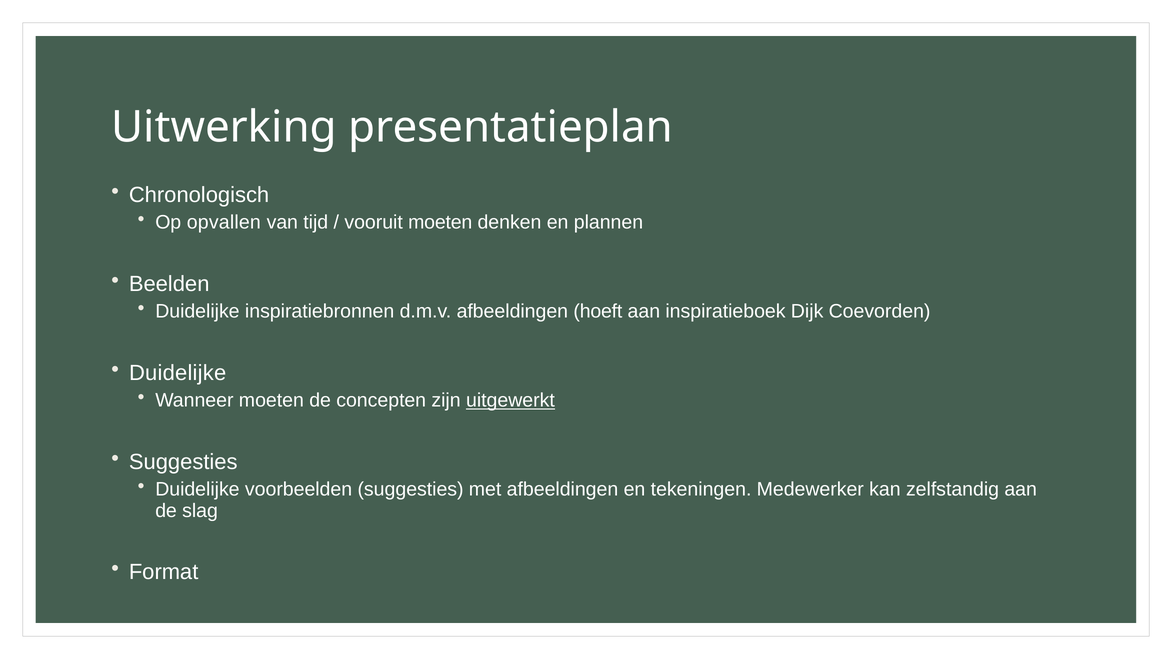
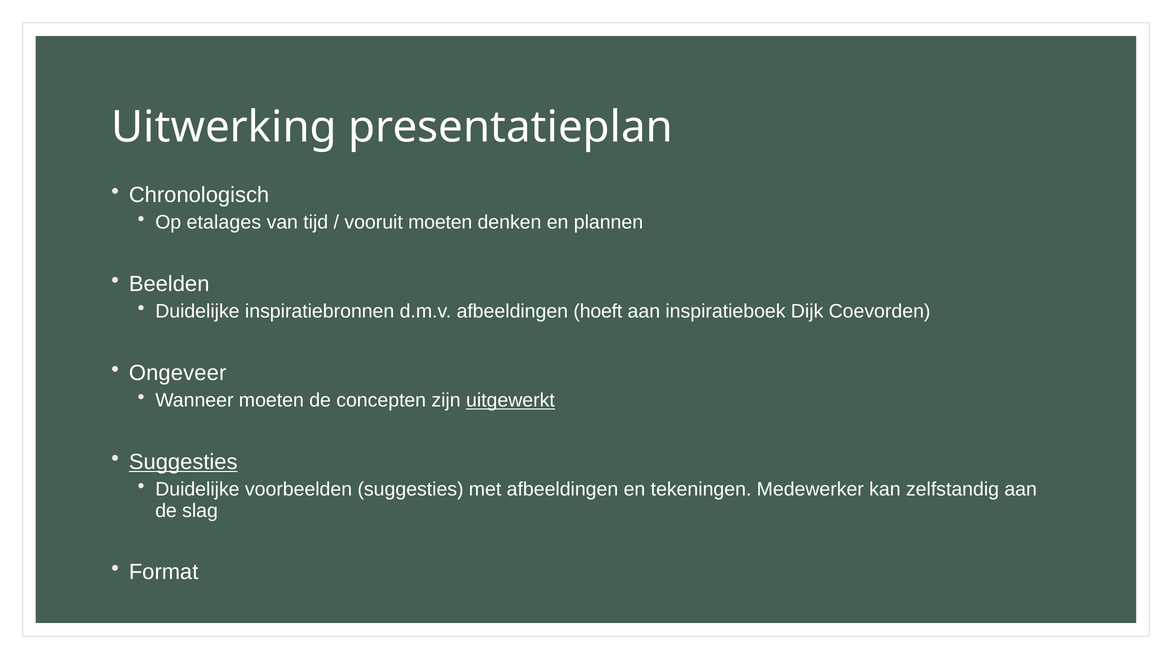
opvallen: opvallen -> etalages (224, 222)
Duidelijke: Duidelijke -> Ongeveer (178, 373)
Suggesties underline: none -> present (183, 462)
